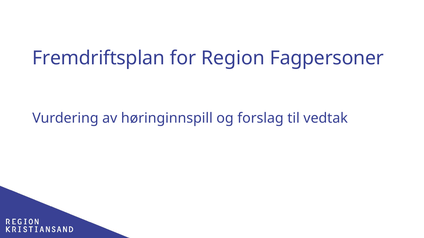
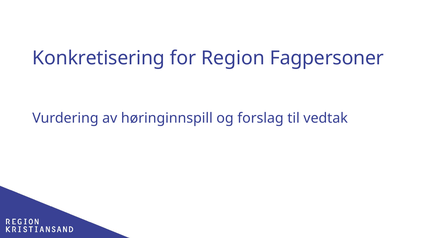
Fremdriftsplan: Fremdriftsplan -> Konkretisering (99, 58)
